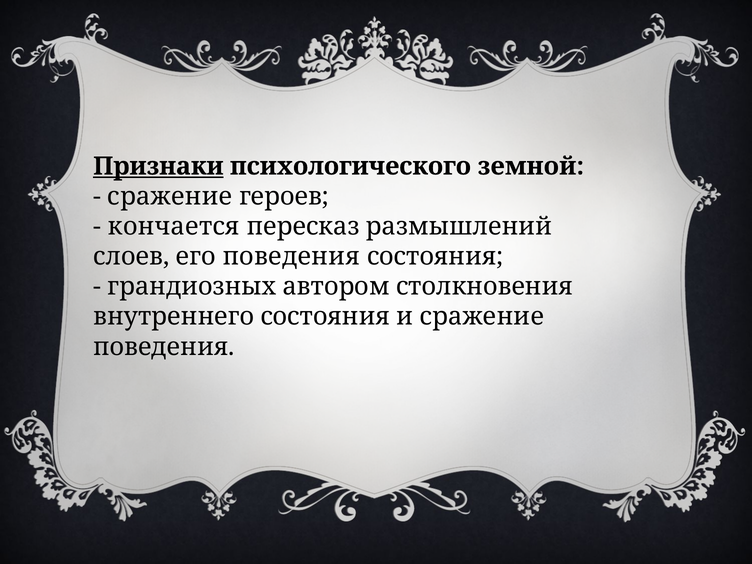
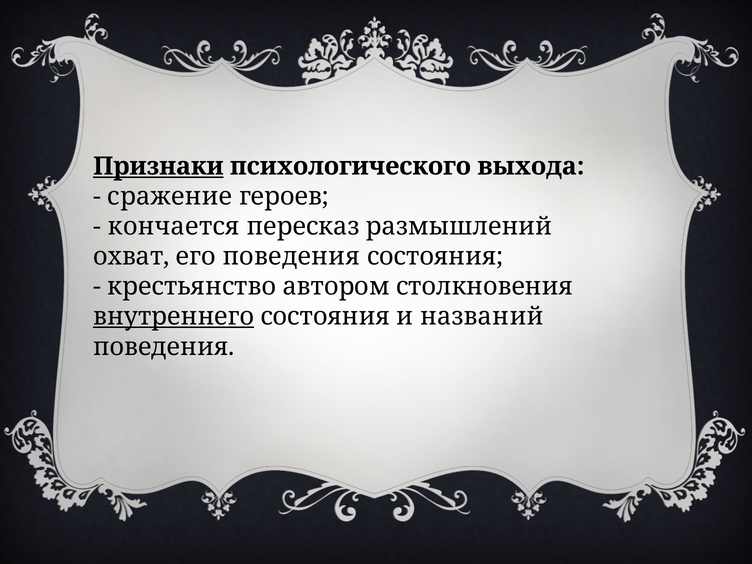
земной: земной -> выхода (531, 166)
слоев: слоев -> охват (131, 256)
грандиозных: грандиозных -> крестьянство (192, 287)
внутреннего underline: none -> present (174, 317)
и сражение: сражение -> названий (482, 317)
